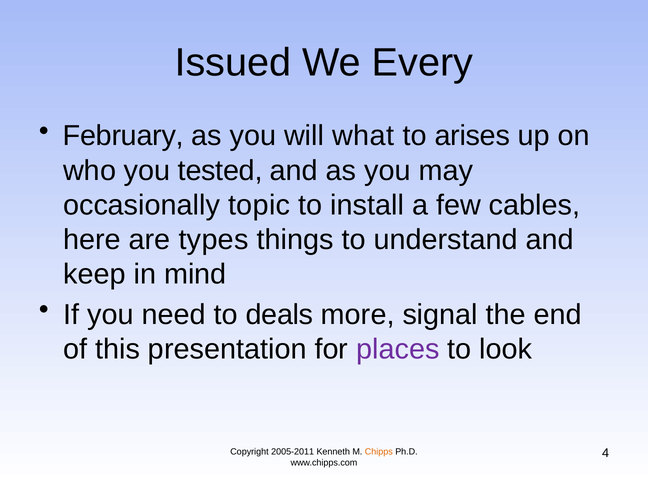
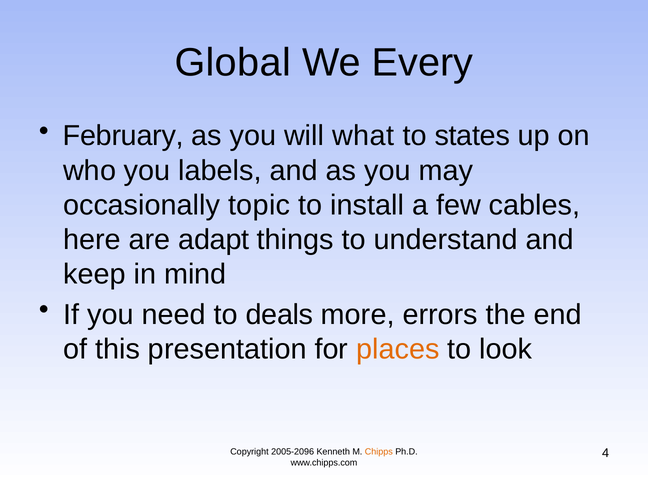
Issued: Issued -> Global (233, 63)
arises: arises -> states (472, 136)
tested: tested -> labels (220, 171)
types: types -> adapt (214, 240)
signal: signal -> errors (440, 315)
places colour: purple -> orange (398, 349)
2005-2011: 2005-2011 -> 2005-2096 (293, 452)
